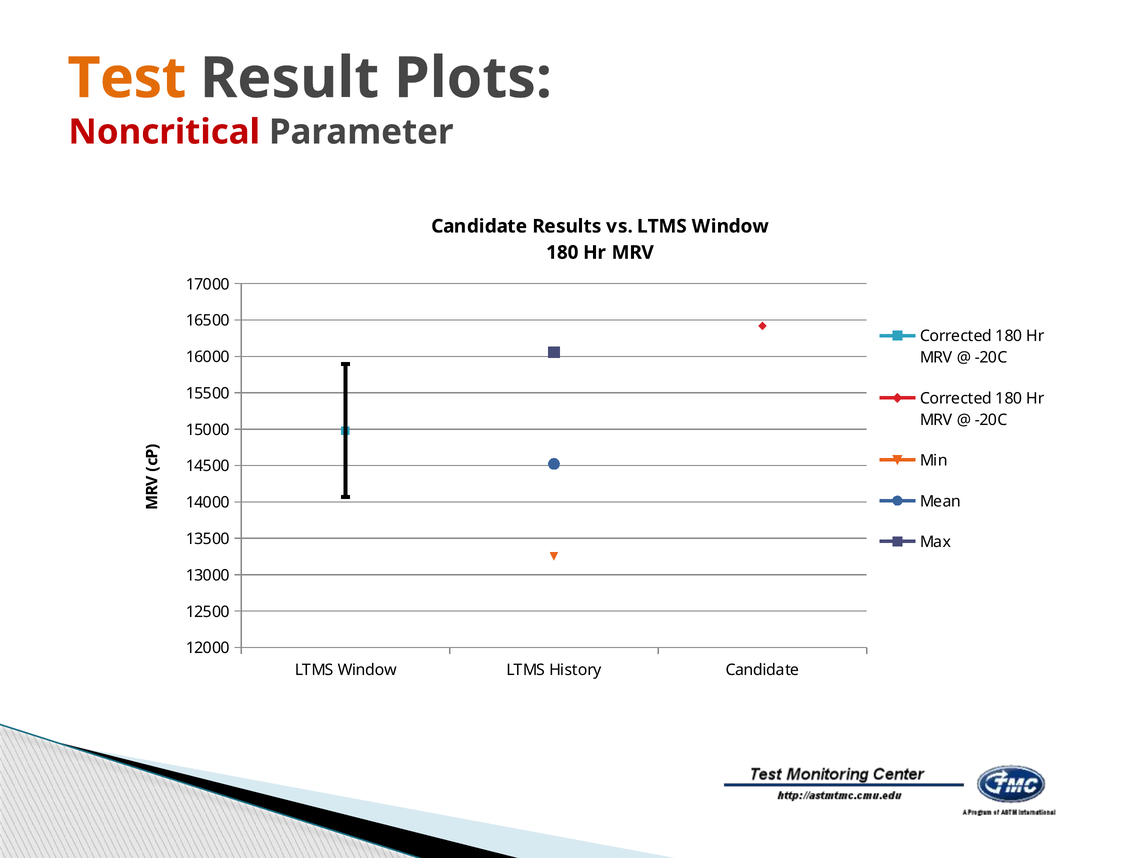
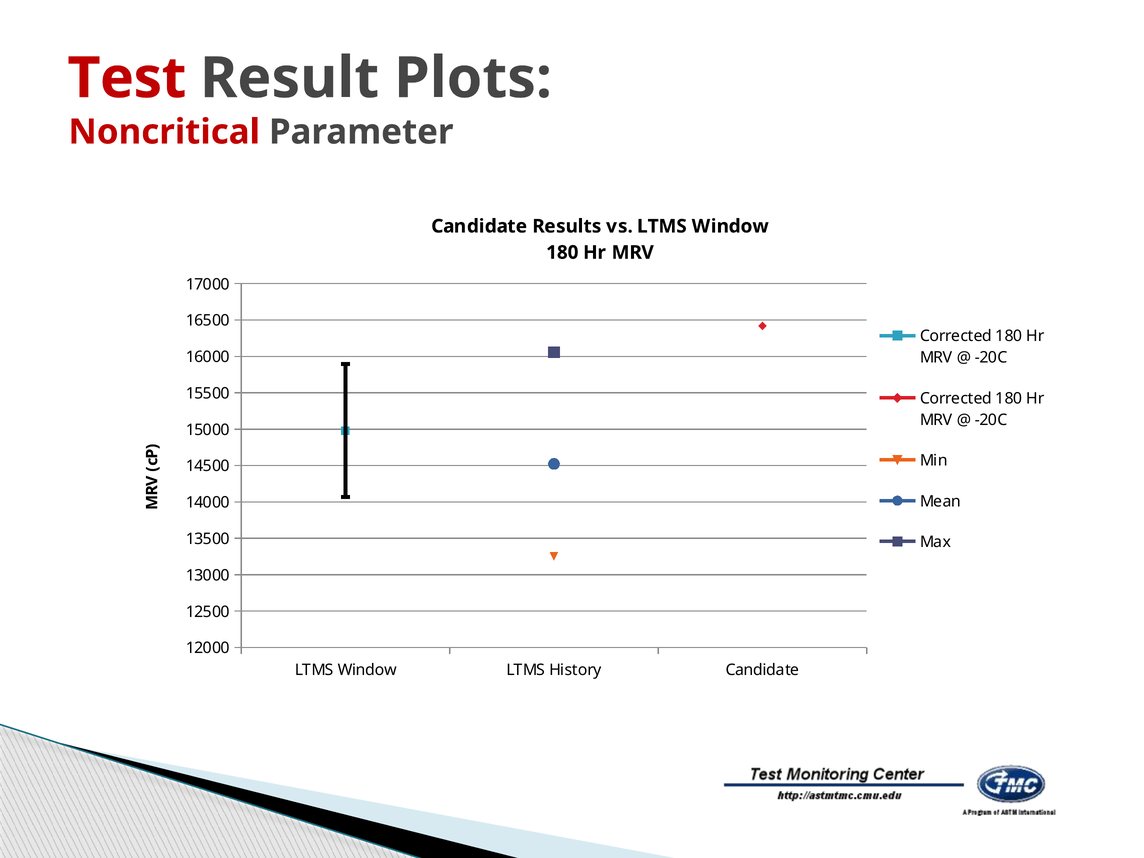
Test colour: orange -> red (127, 78)
